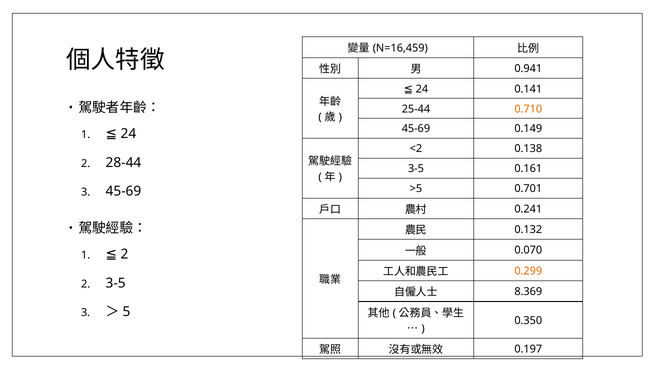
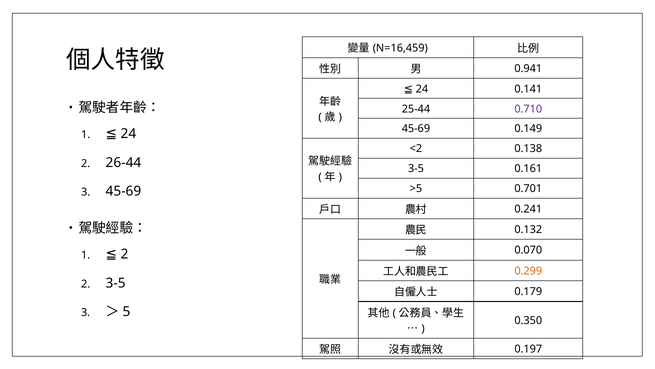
0.710 colour: orange -> purple (528, 109)
28-44: 28-44 -> 26-44 (123, 162)
8.369: 8.369 -> 0.179 (528, 291)
